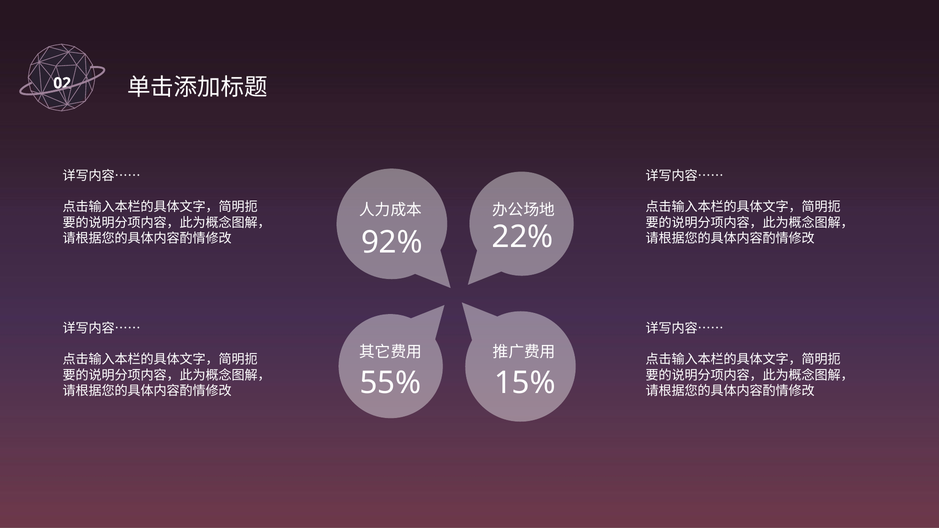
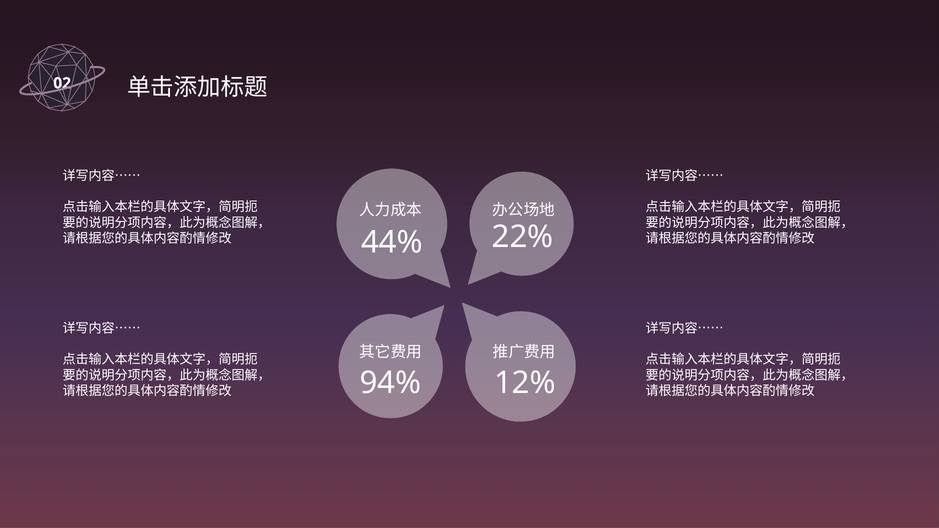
92%: 92% -> 44% (392, 242)
55%: 55% -> 94% (390, 383)
15%: 15% -> 12% (525, 383)
